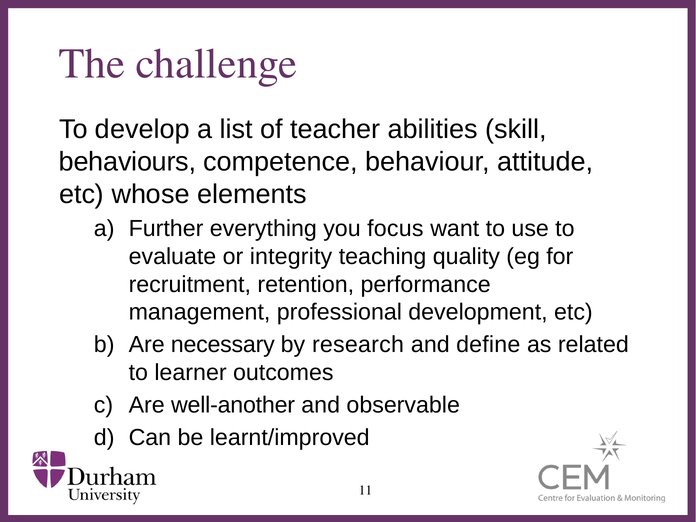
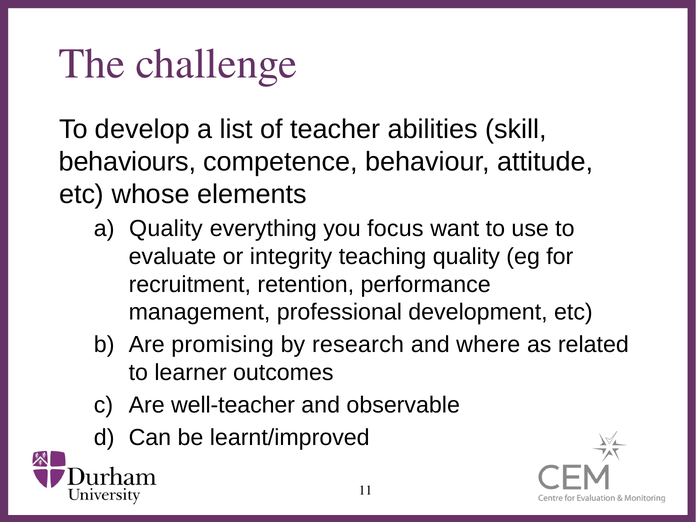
a Further: Further -> Quality (166, 229)
necessary: necessary -> promising (223, 345)
define: define -> where (488, 345)
well-another: well-another -> well-teacher (233, 405)
